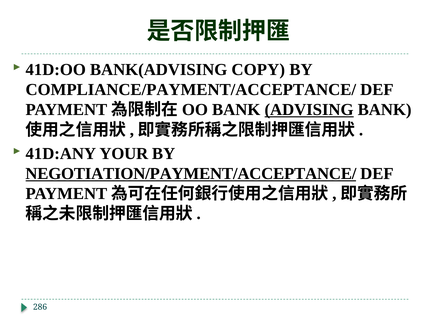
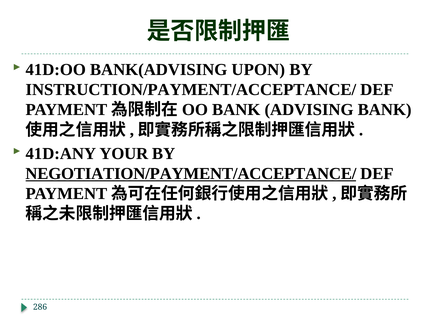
COPY: COPY -> UPON (258, 70)
COMPLIANCE/PAYMENT/ACCEPTANCE/: COMPLIANCE/PAYMENT/ACCEPTANCE/ -> INSTRUCTION/PAYMENT/ACCEPTANCE/ (191, 90)
ADVISING underline: present -> none (309, 110)
